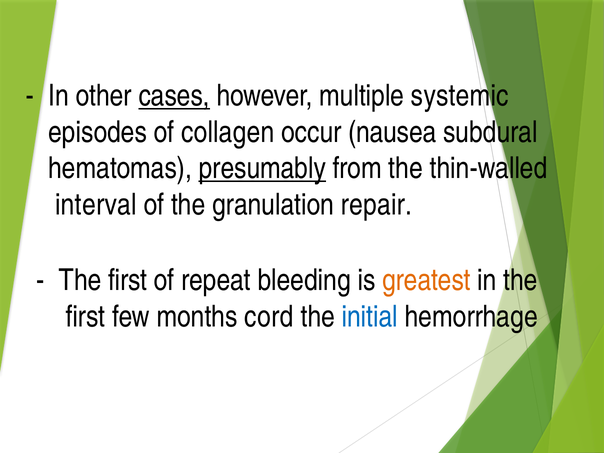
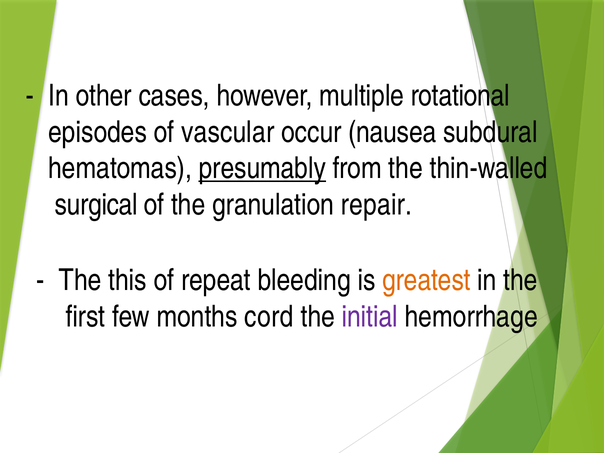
cases underline: present -> none (174, 96)
systemic: systemic -> rotational (460, 96)
collagen: collagen -> vascular (228, 132)
interval: interval -> surgical (96, 205)
first: first -> this (128, 281)
initial colour: blue -> purple (370, 317)
